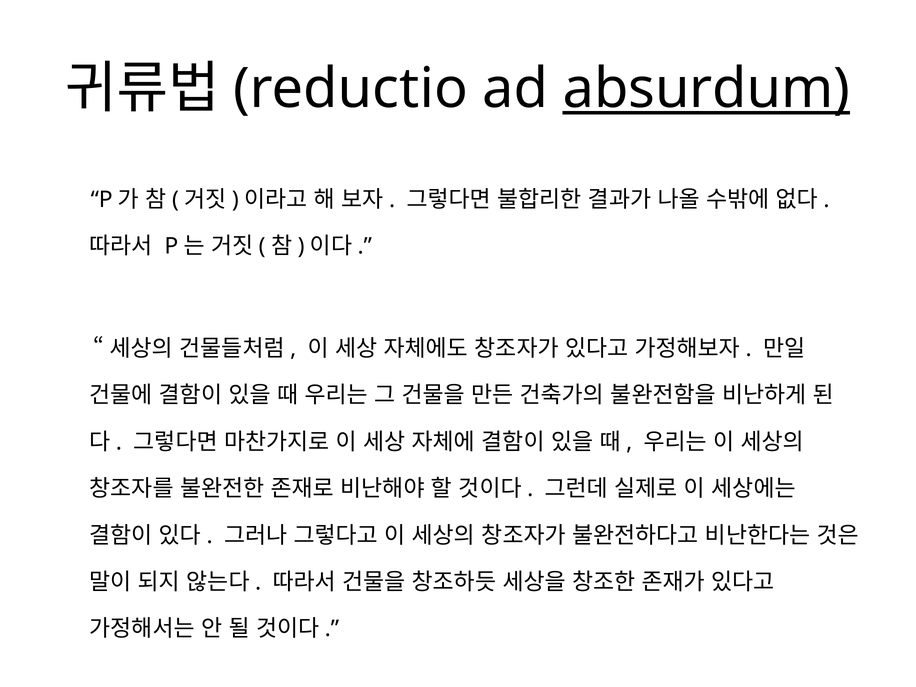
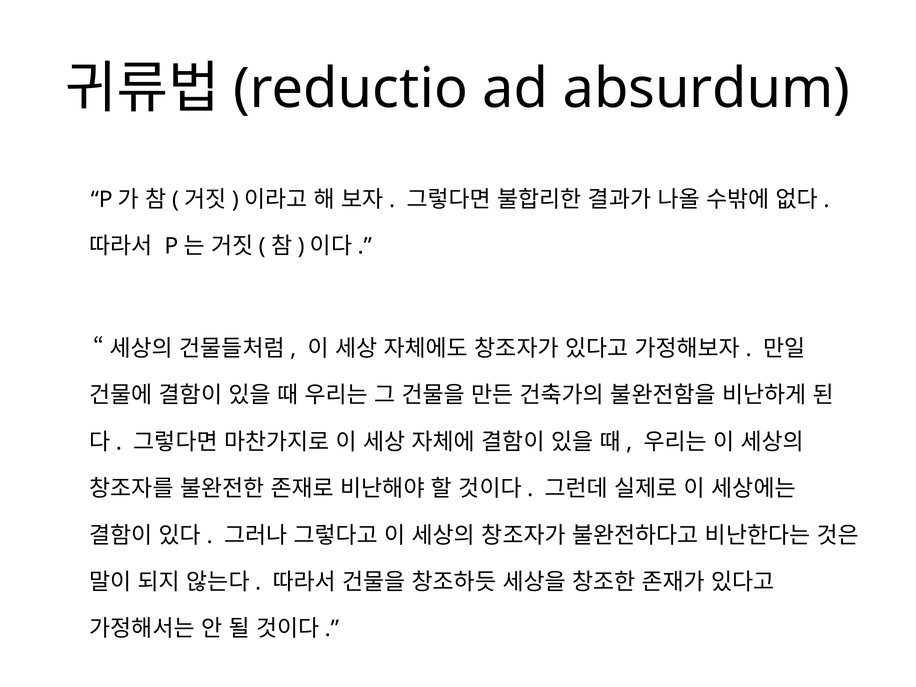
absurdum underline: present -> none (706, 89)
